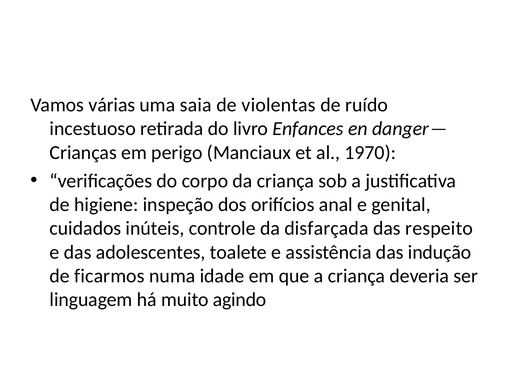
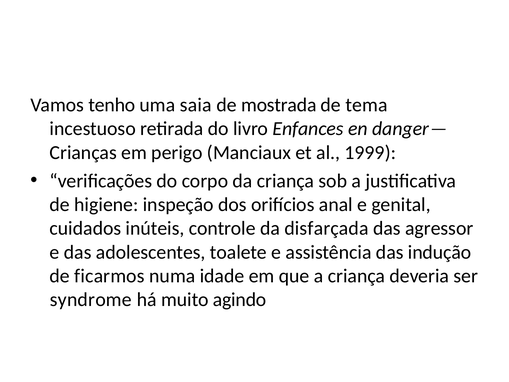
várias: várias -> tenho (112, 105)
violentas: violentas -> mostrada (279, 105)
ruído: ruído -> tema (367, 105)
1970: 1970 -> 1999 (370, 152)
respeito: respeito -> agressor (439, 228)
linguagem: linguagem -> syndrome (91, 300)
